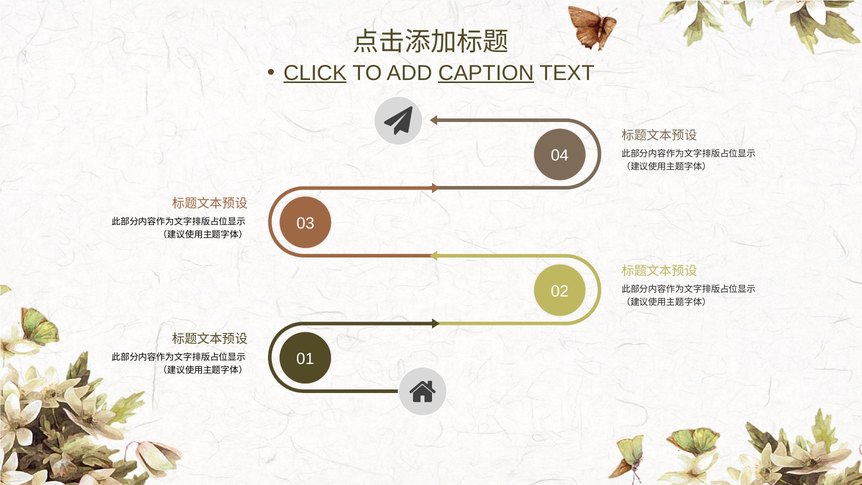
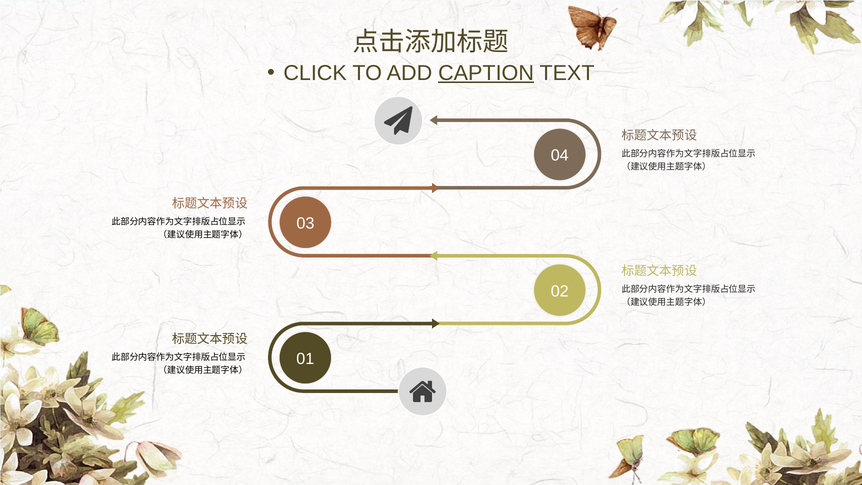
CLICK underline: present -> none (315, 73)
